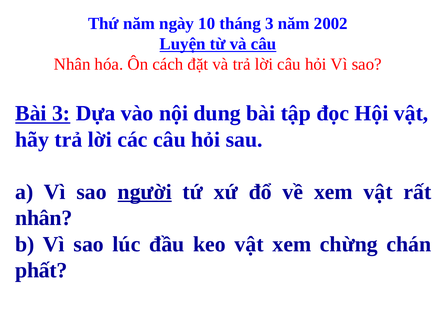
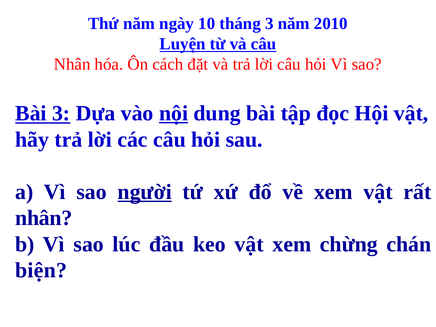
2002: 2002 -> 2010 (331, 24)
nội underline: none -> present (174, 113)
phất: phất -> biện (41, 270)
